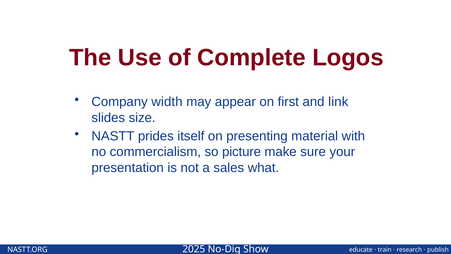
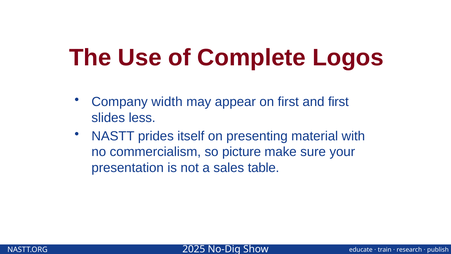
and link: link -> first (338, 102)
size: size -> less (142, 118)
what: what -> table (264, 168)
